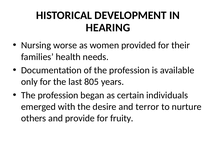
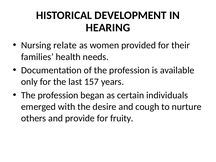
worse: worse -> relate (65, 45)
805: 805 -> 157 (92, 82)
terror: terror -> cough (147, 107)
